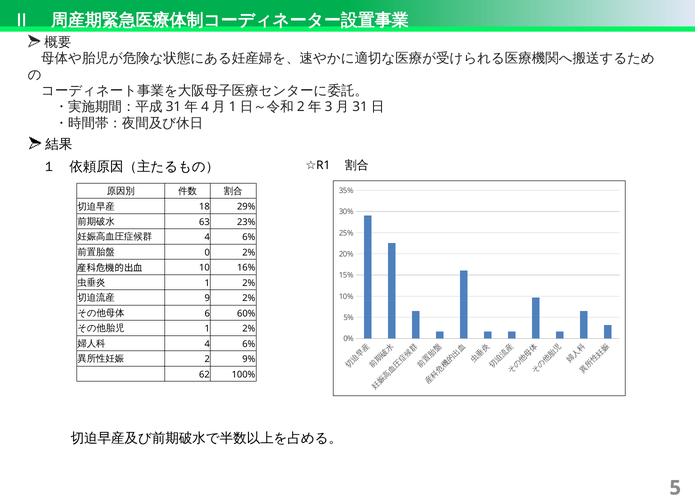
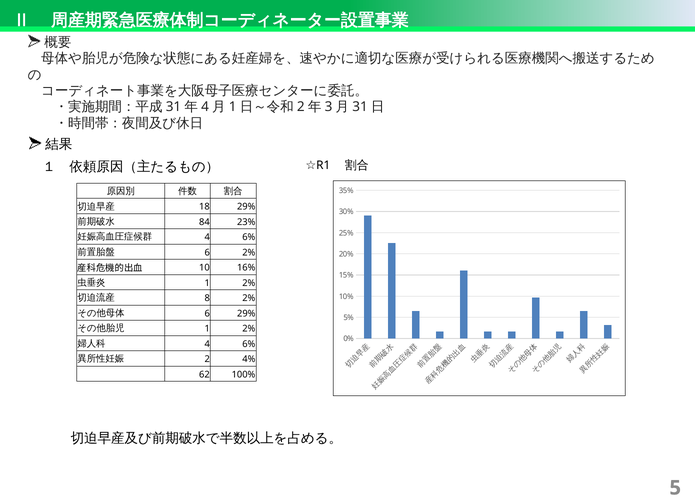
63: 63 -> 84 (204, 222)
0: 0 -> 6 (207, 252)
9: 9 -> 8 (207, 298)
6 60%: 60% -> 29% (246, 313)
9%: 9% -> 4% (249, 359)
